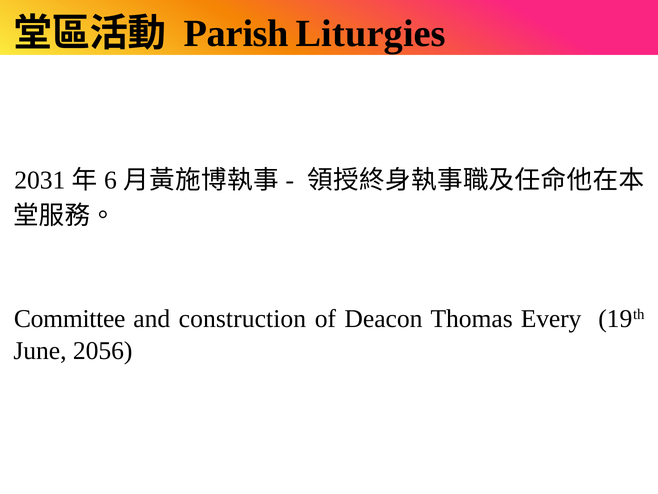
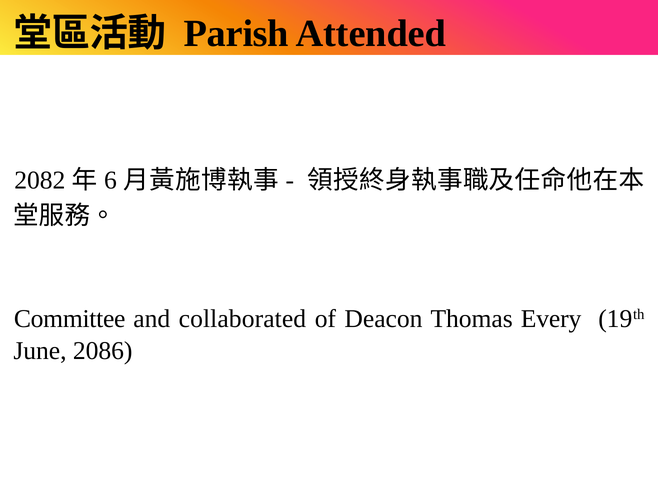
Liturgies: Liturgies -> Attended (371, 33)
2031: 2031 -> 2082 (40, 180)
construction: construction -> collaborated (242, 318)
2056: 2056 -> 2086 (103, 351)
